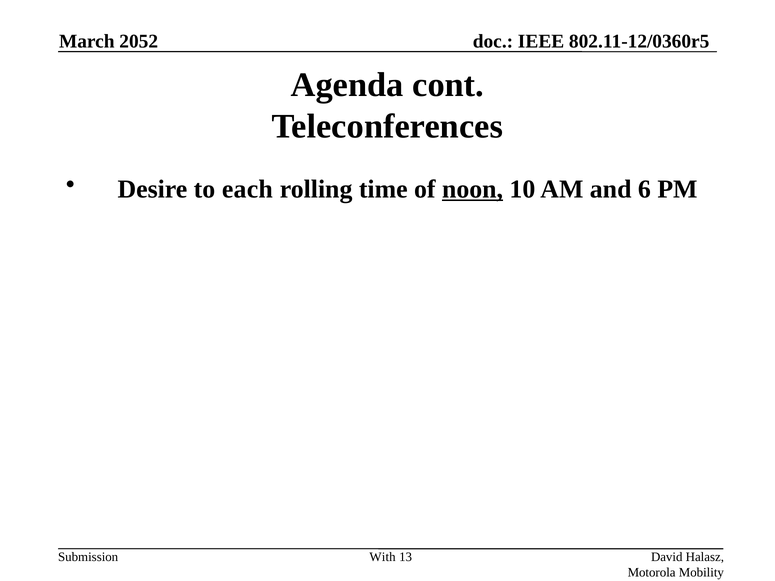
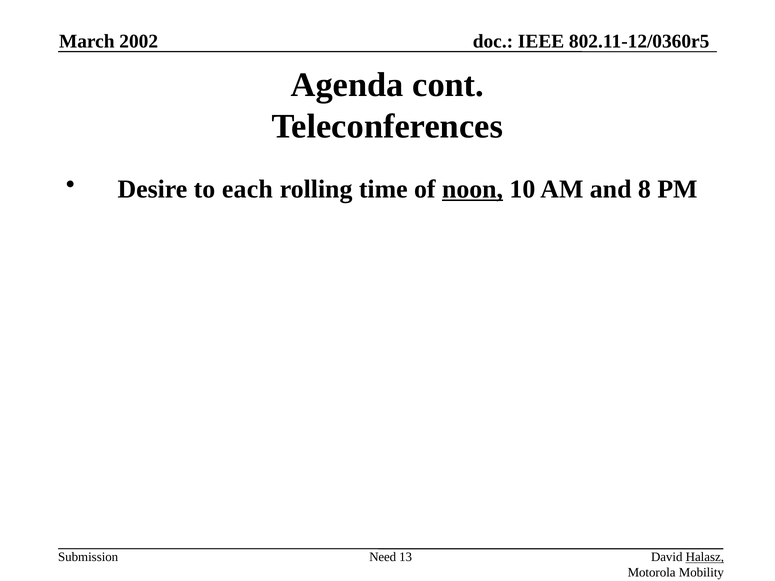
2052: 2052 -> 2002 (139, 41)
6: 6 -> 8 (644, 189)
With: With -> Need (383, 557)
Halasz underline: none -> present (705, 557)
